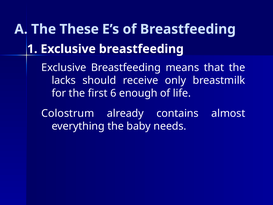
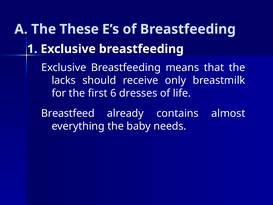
enough: enough -> dresses (138, 93)
Colostrum: Colostrum -> Breastfeed (68, 113)
